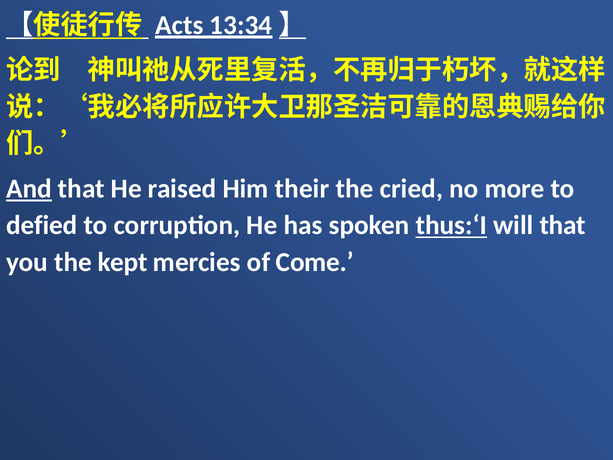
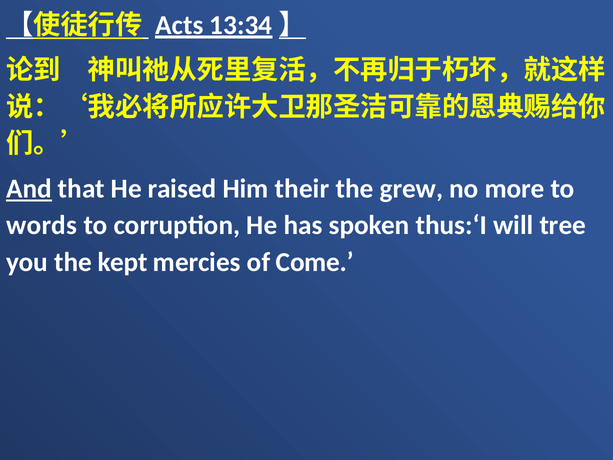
cried: cried -> grew (411, 189)
defied: defied -> words (42, 225)
thus:‘I underline: present -> none (451, 225)
will that: that -> tree (563, 225)
